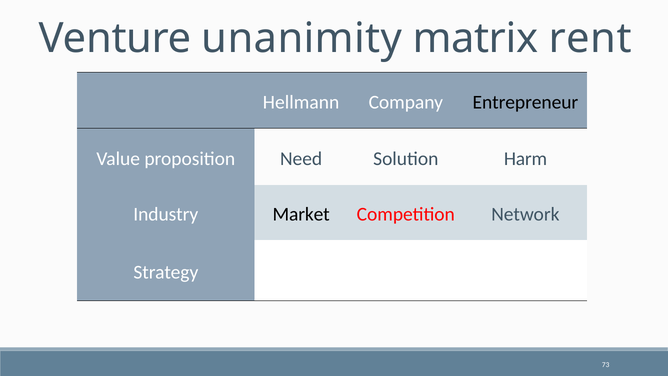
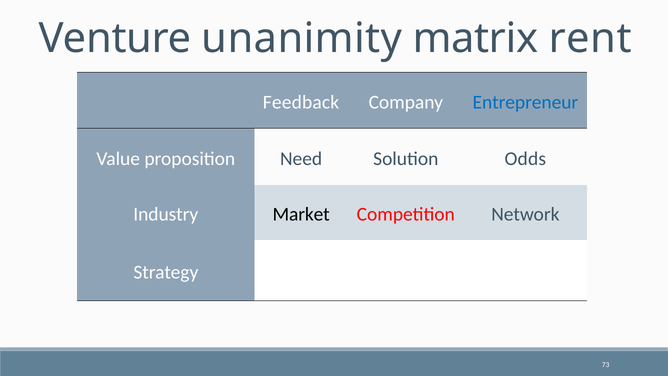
Hellmann: Hellmann -> Feedback (301, 102)
Entrepreneur colour: black -> blue (525, 102)
Harm: Harm -> Odds (525, 159)
